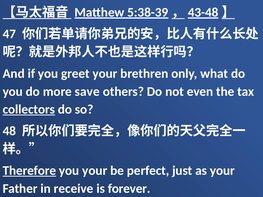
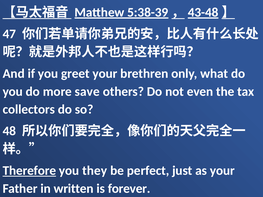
collectors underline: present -> none (29, 110)
you your: your -> they (95, 171)
receive: receive -> written (74, 189)
